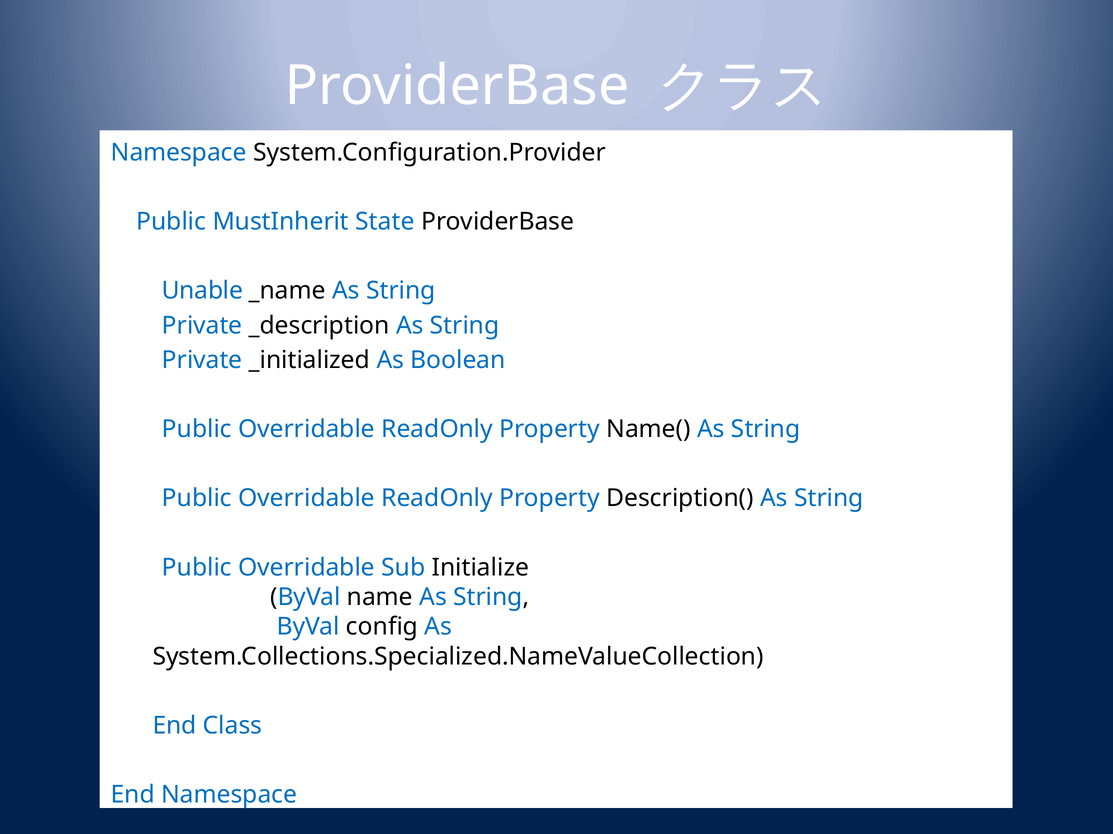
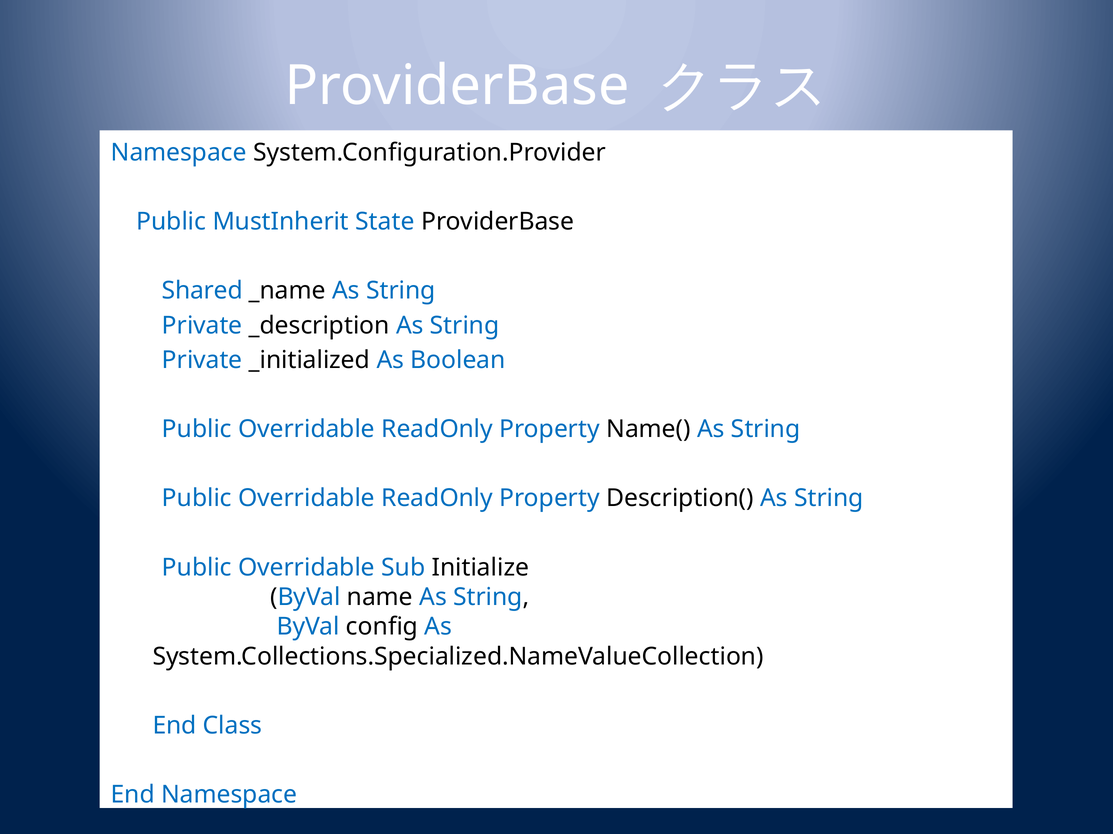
Unable: Unable -> Shared (202, 291)
